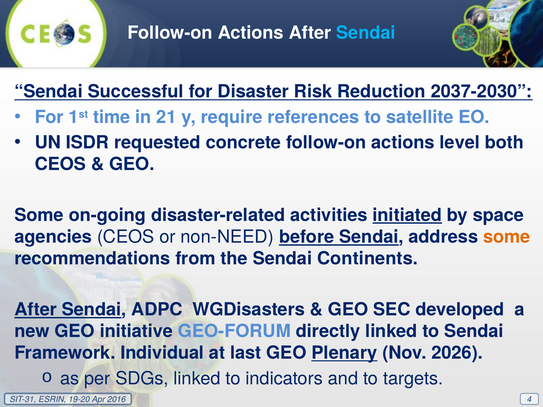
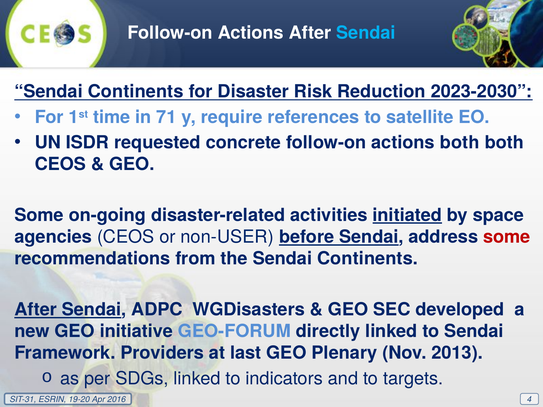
Successful: Successful -> Continents (136, 92)
2037-2030: 2037-2030 -> 2023-2030 (482, 92)
21: 21 -> 71 (166, 117)
actions level: level -> both (460, 143)
non-NEED: non-NEED -> non-USER (227, 237)
some colour: orange -> red (507, 237)
Individual: Individual -> Providers (162, 353)
Plenary underline: present -> none (344, 353)
2026: 2026 -> 2013 (457, 353)
